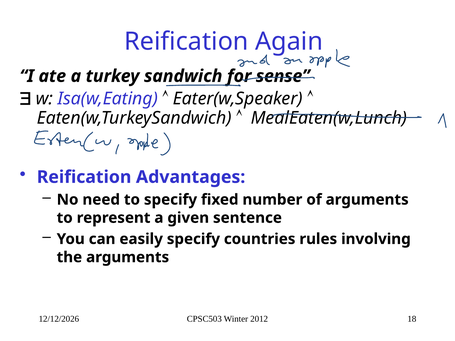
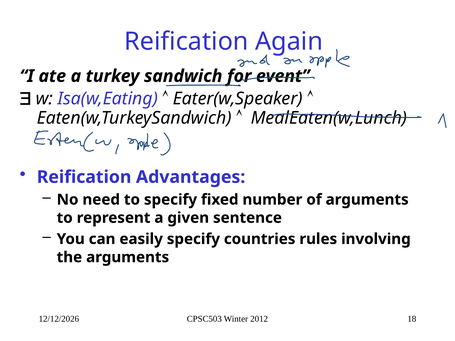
sense: sense -> event (283, 76)
